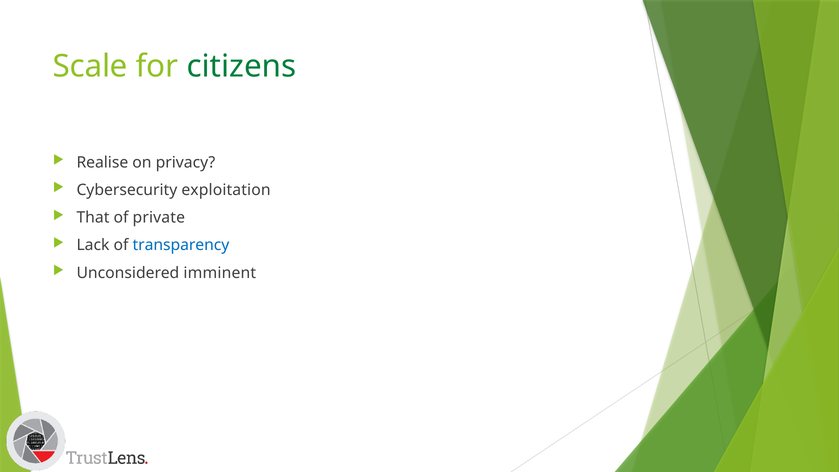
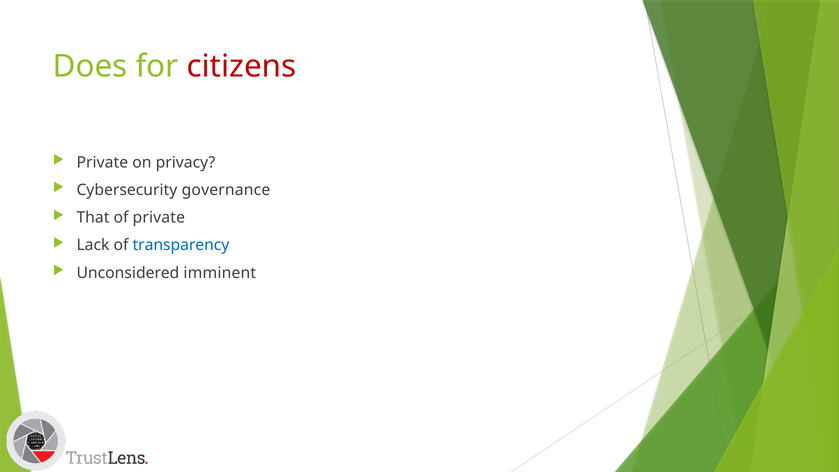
Scale: Scale -> Does (90, 66)
citizens colour: green -> red (241, 66)
Realise: Realise -> Private (102, 162)
exploitation: exploitation -> governance (226, 190)
